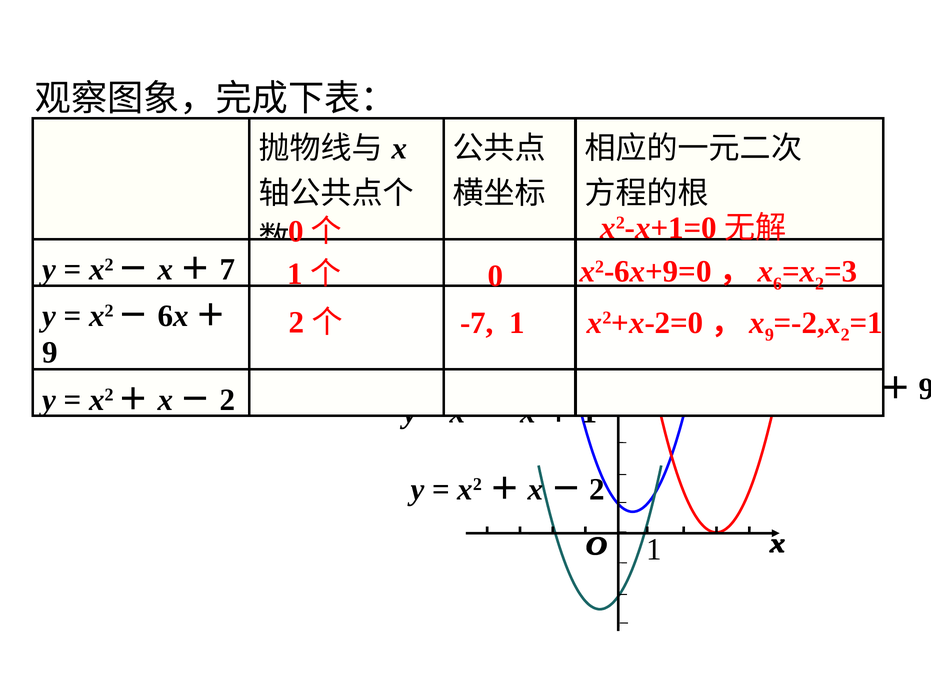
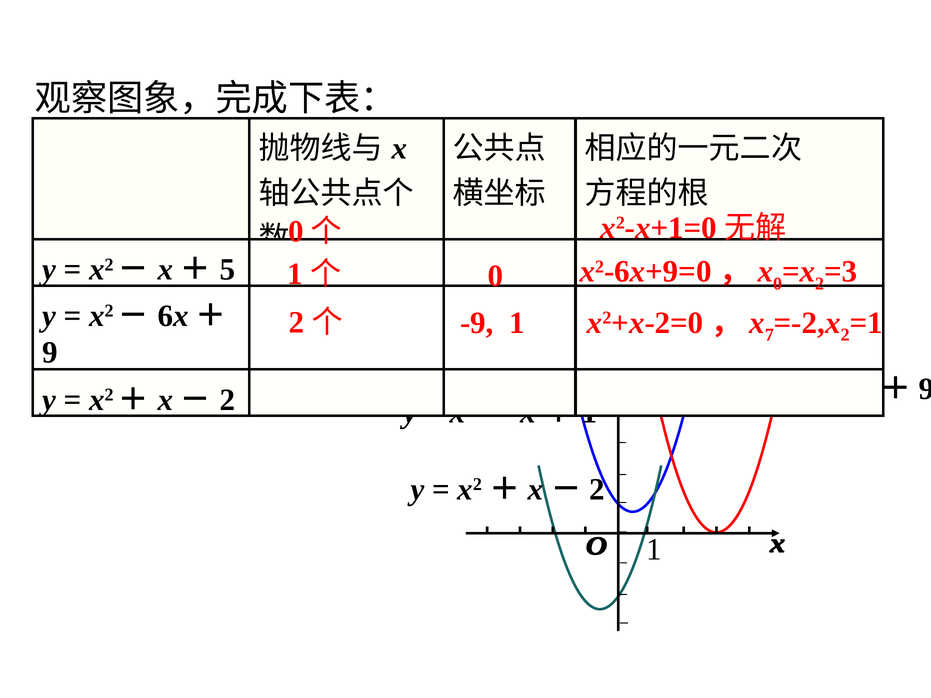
7: 7 -> 5 (228, 270)
6: 6 -> 0 (778, 284)
-7: -7 -> -9 (477, 323)
9: 9 -> 7 (769, 335)
